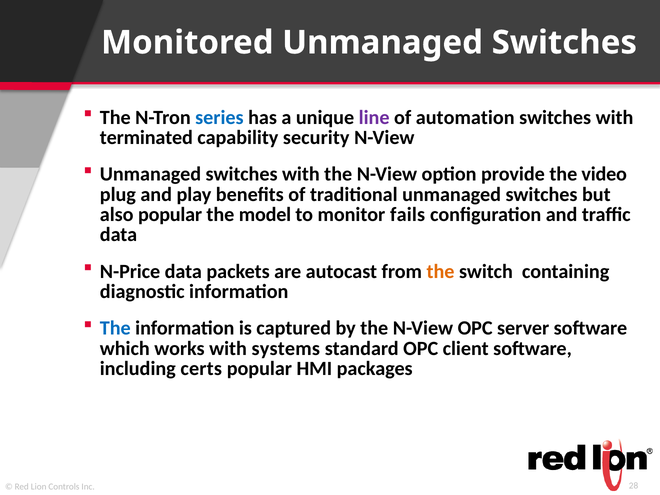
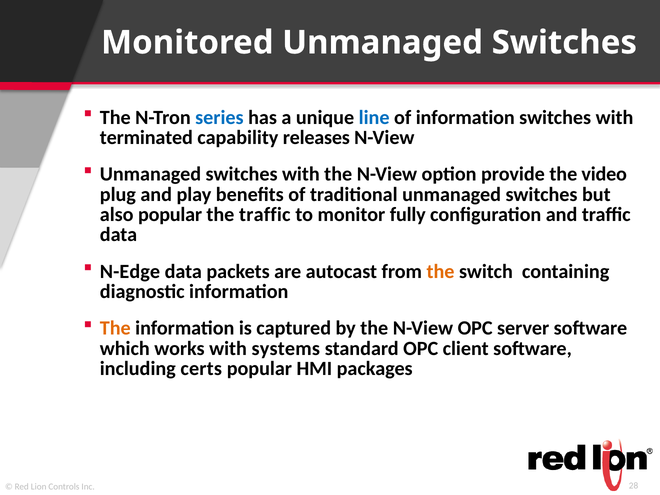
line colour: purple -> blue (374, 117)
of automation: automation -> information (465, 117)
security: security -> releases (316, 138)
the model: model -> traffic (265, 215)
fails: fails -> fully (408, 215)
N-Price: N-Price -> N-Edge (130, 271)
The colour: blue -> orange (115, 328)
